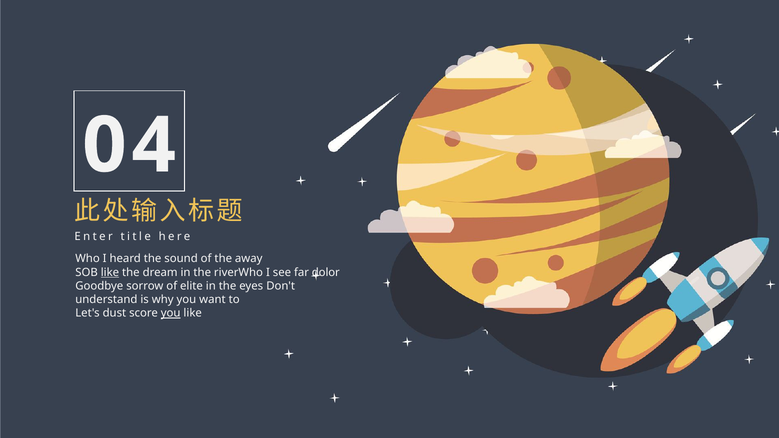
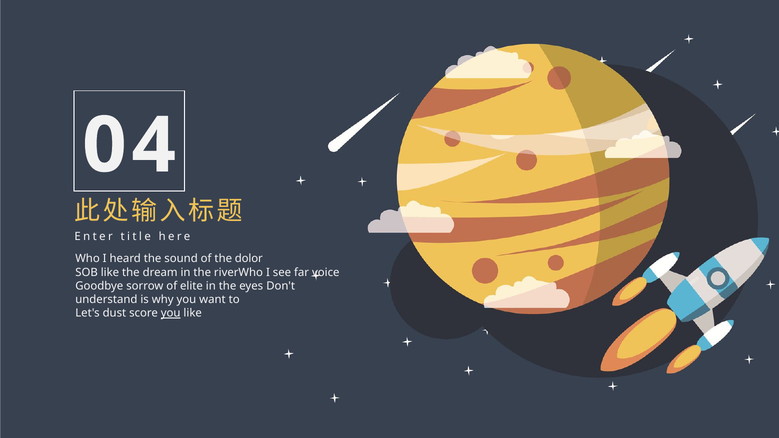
away: away -> dolor (249, 259)
like underline: present -> none (110, 272)
dolor: dolor -> voice (326, 272)
